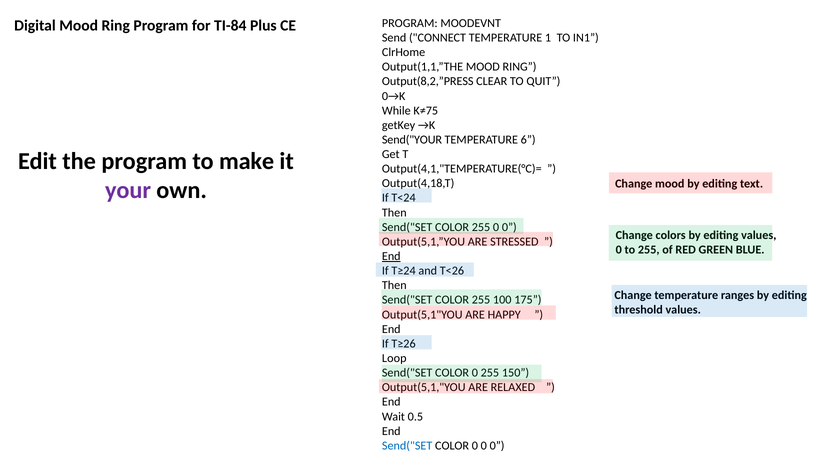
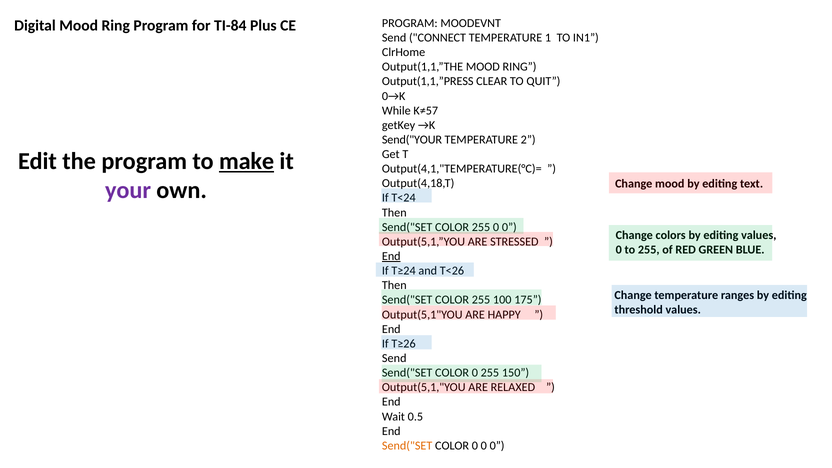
Output(8,2,”PRESS: Output(8,2,”PRESS -> Output(1,1,”PRESS (428, 81)
K≠75: K≠75 -> K≠57 (426, 111)
6: 6 -> 2 (528, 140)
make underline: none -> present (247, 161)
Loop: Loop -> Send (394, 358)
Send("SET colour: blue -> orange (407, 446)
